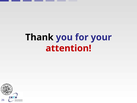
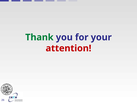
Thank colour: black -> green (39, 37)
